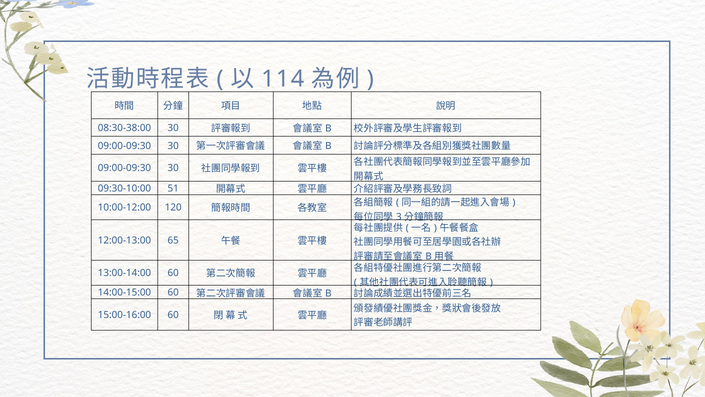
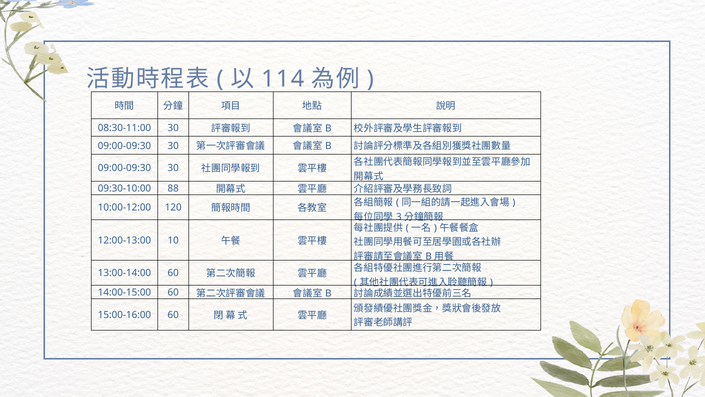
08:30-38:00: 08:30-38:00 -> 08:30-11:00 (124, 128)
51: 51 -> 88 (173, 188)
65: 65 -> 10 (173, 240)
